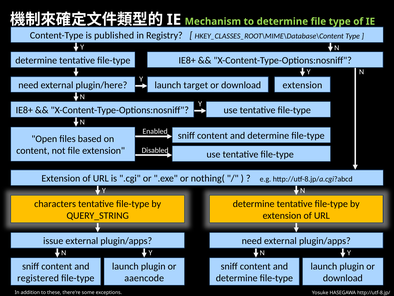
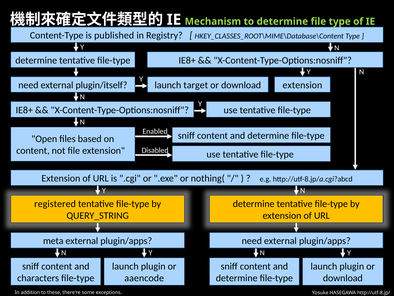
plugin/here: plugin/here -> plugin/itself (101, 85)
characters: characters -> registered (55, 203)
issue: issue -> meta (53, 241)
registered: registered -> characters (38, 278)
